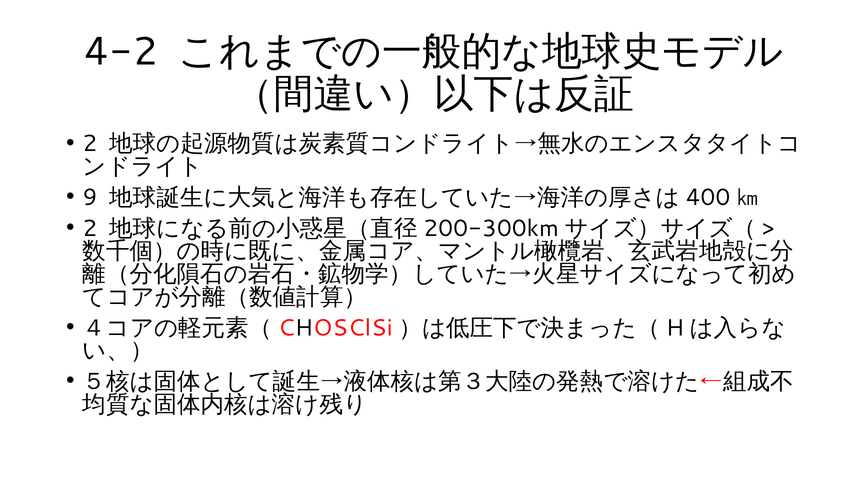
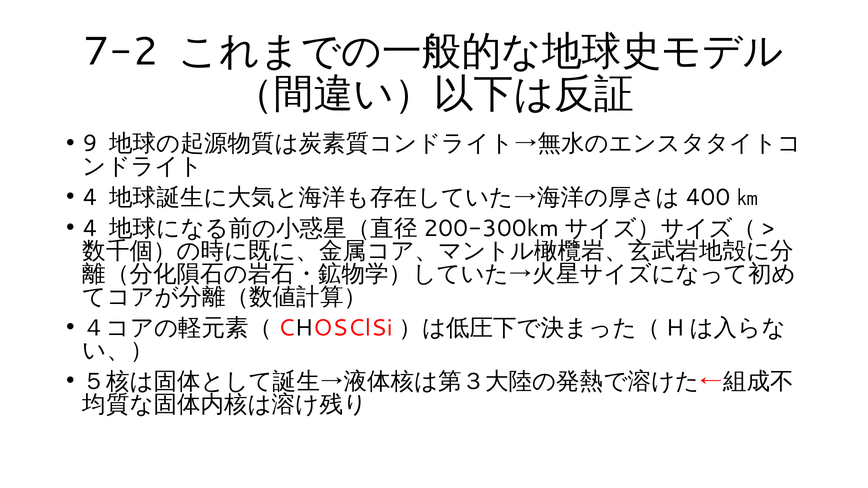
4-2: 4-2 -> 7-2 (121, 51)
2: 2 -> 9 (90, 144)
9: 9 -> 4 (90, 198)
2: 2 -> 4 (90, 228)
